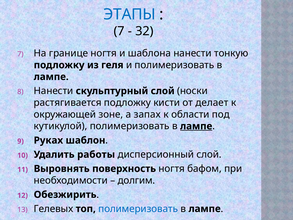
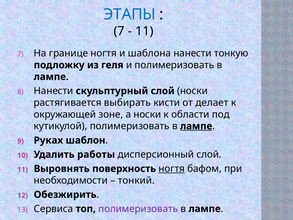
32: 32 -> 11 (144, 31)
растягивается подложку: подложку -> выбирать (127, 103)
а запах: запах -> носки (147, 114)
ногтя underline: none -> present (172, 169)
долгим: долгим -> тонкий (136, 180)
Гелевых: Гелевых -> Сервиса (53, 209)
полимеризовать colour: blue -> purple (138, 209)
